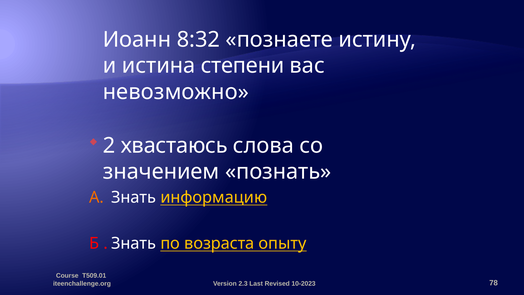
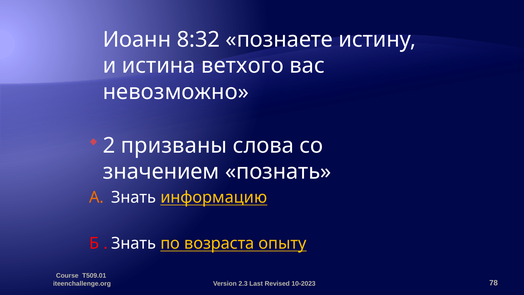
степени: степени -> ветхого (242, 66)
хвастаюсь: хвастаюсь -> призваны (174, 145)
